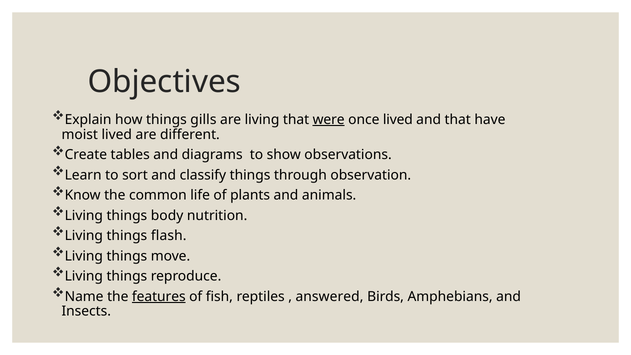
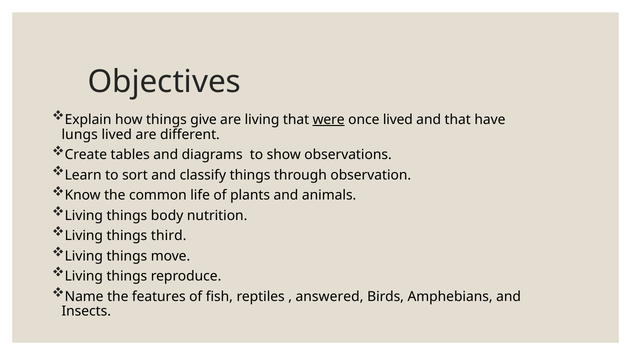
gills: gills -> give (204, 120)
moist: moist -> lungs (80, 135)
flash: flash -> third (169, 236)
features underline: present -> none (159, 296)
